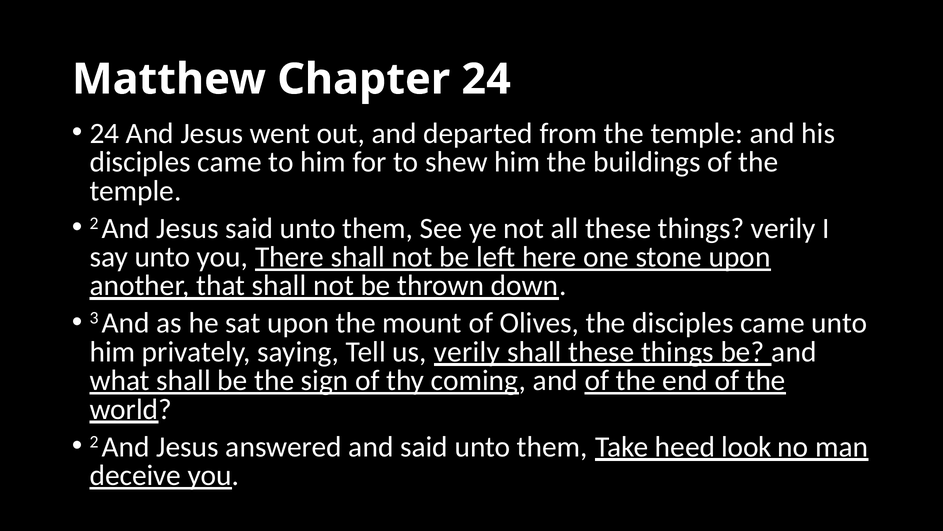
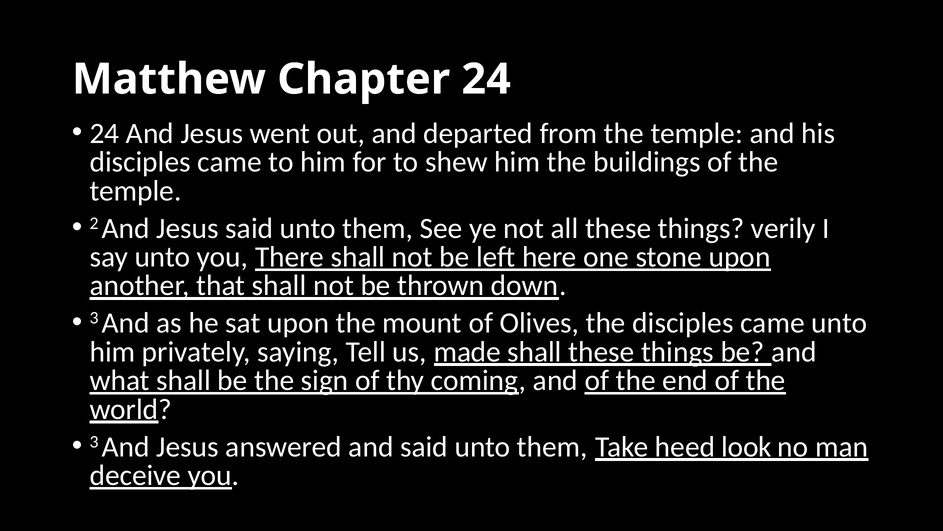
us verily: verily -> made (467, 352)
2: 2 -> 3 (94, 441)
